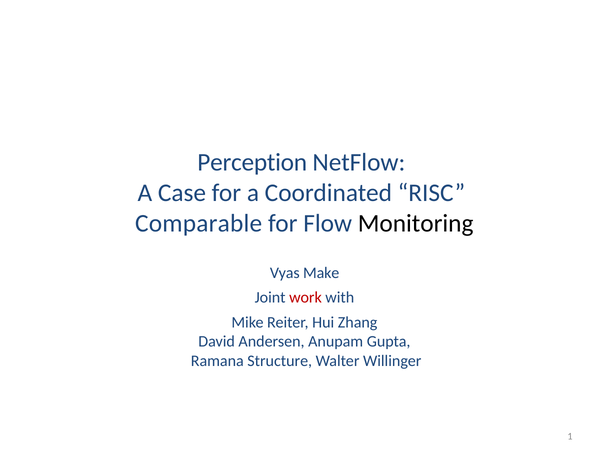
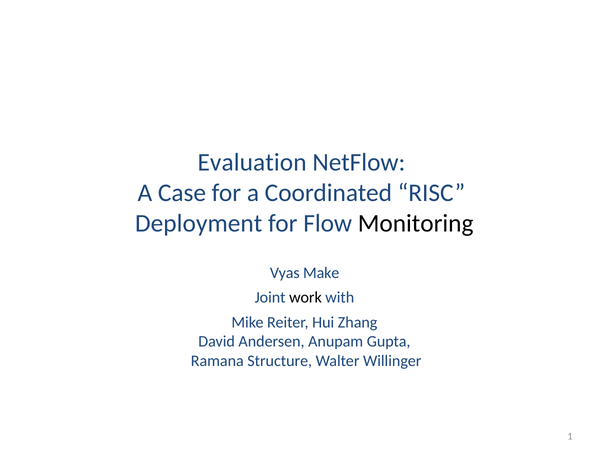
Perception: Perception -> Evaluation (252, 162)
Comparable: Comparable -> Deployment (199, 223)
work colour: red -> black (305, 297)
